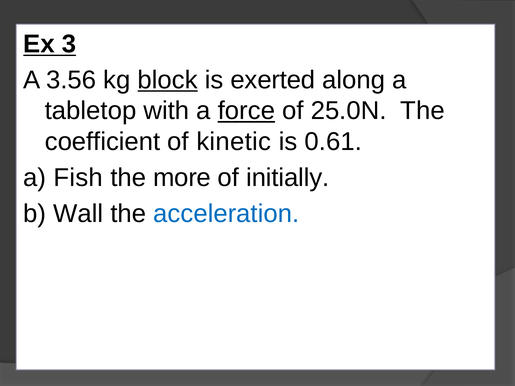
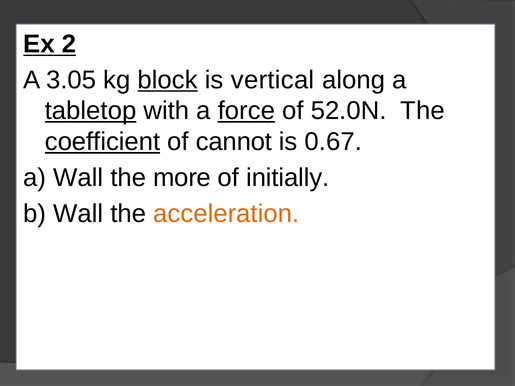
3: 3 -> 2 (69, 44)
3.56: 3.56 -> 3.05 (71, 80)
exerted: exerted -> vertical (273, 80)
tabletop underline: none -> present (91, 111)
25.0N: 25.0N -> 52.0N (349, 111)
coefficient underline: none -> present (103, 142)
kinetic: kinetic -> cannot (234, 142)
0.61: 0.61 -> 0.67 (333, 142)
a Fish: Fish -> Wall (78, 178)
acceleration colour: blue -> orange (226, 214)
